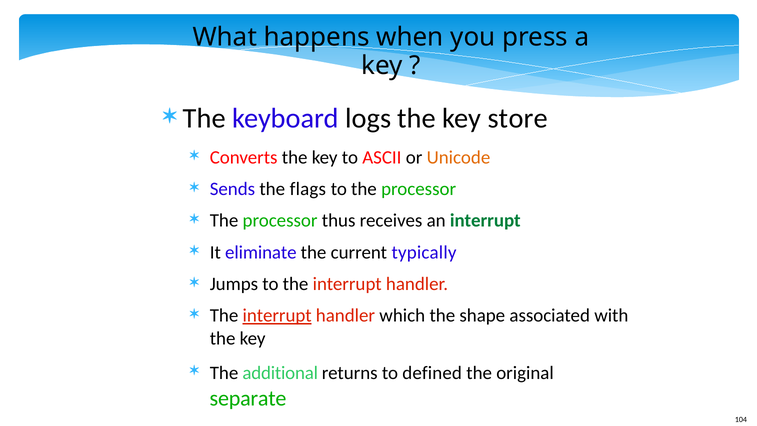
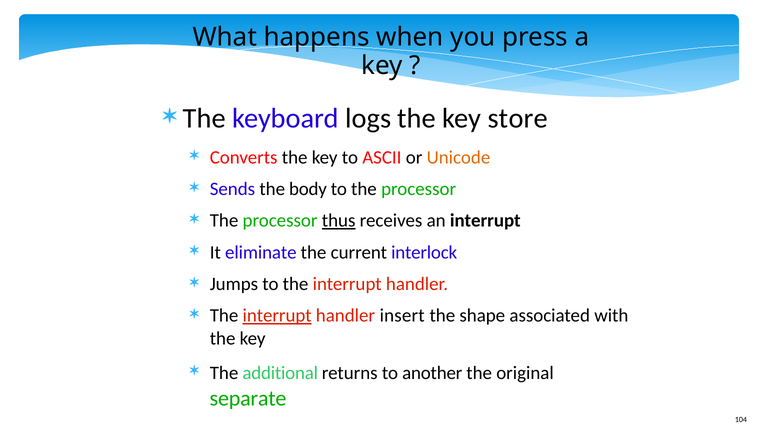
flags: flags -> body (308, 189)
thus underline: none -> present (339, 221)
interrupt colour: green -> black (485, 221)
typically: typically -> interlock (424, 252)
which: which -> insert (402, 316)
defined: defined -> another (432, 373)
